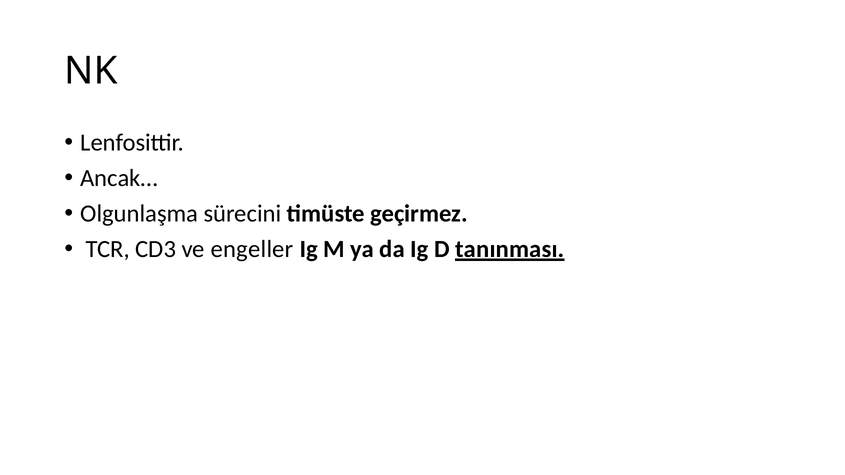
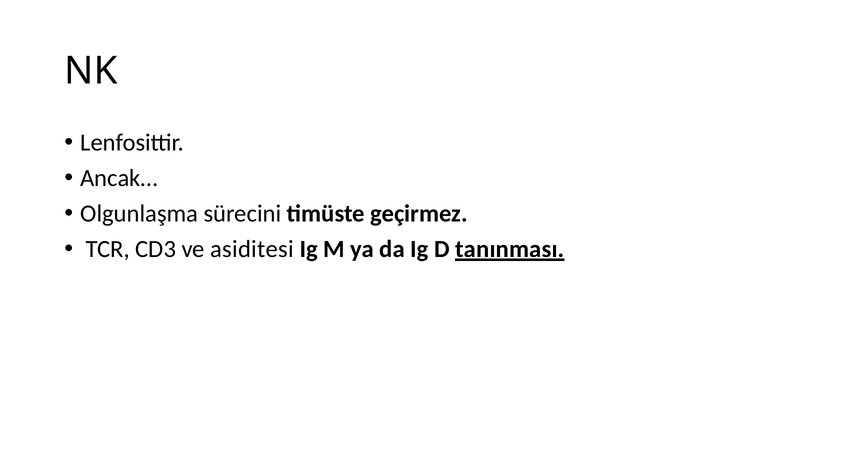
engeller: engeller -> asiditesi (252, 249)
